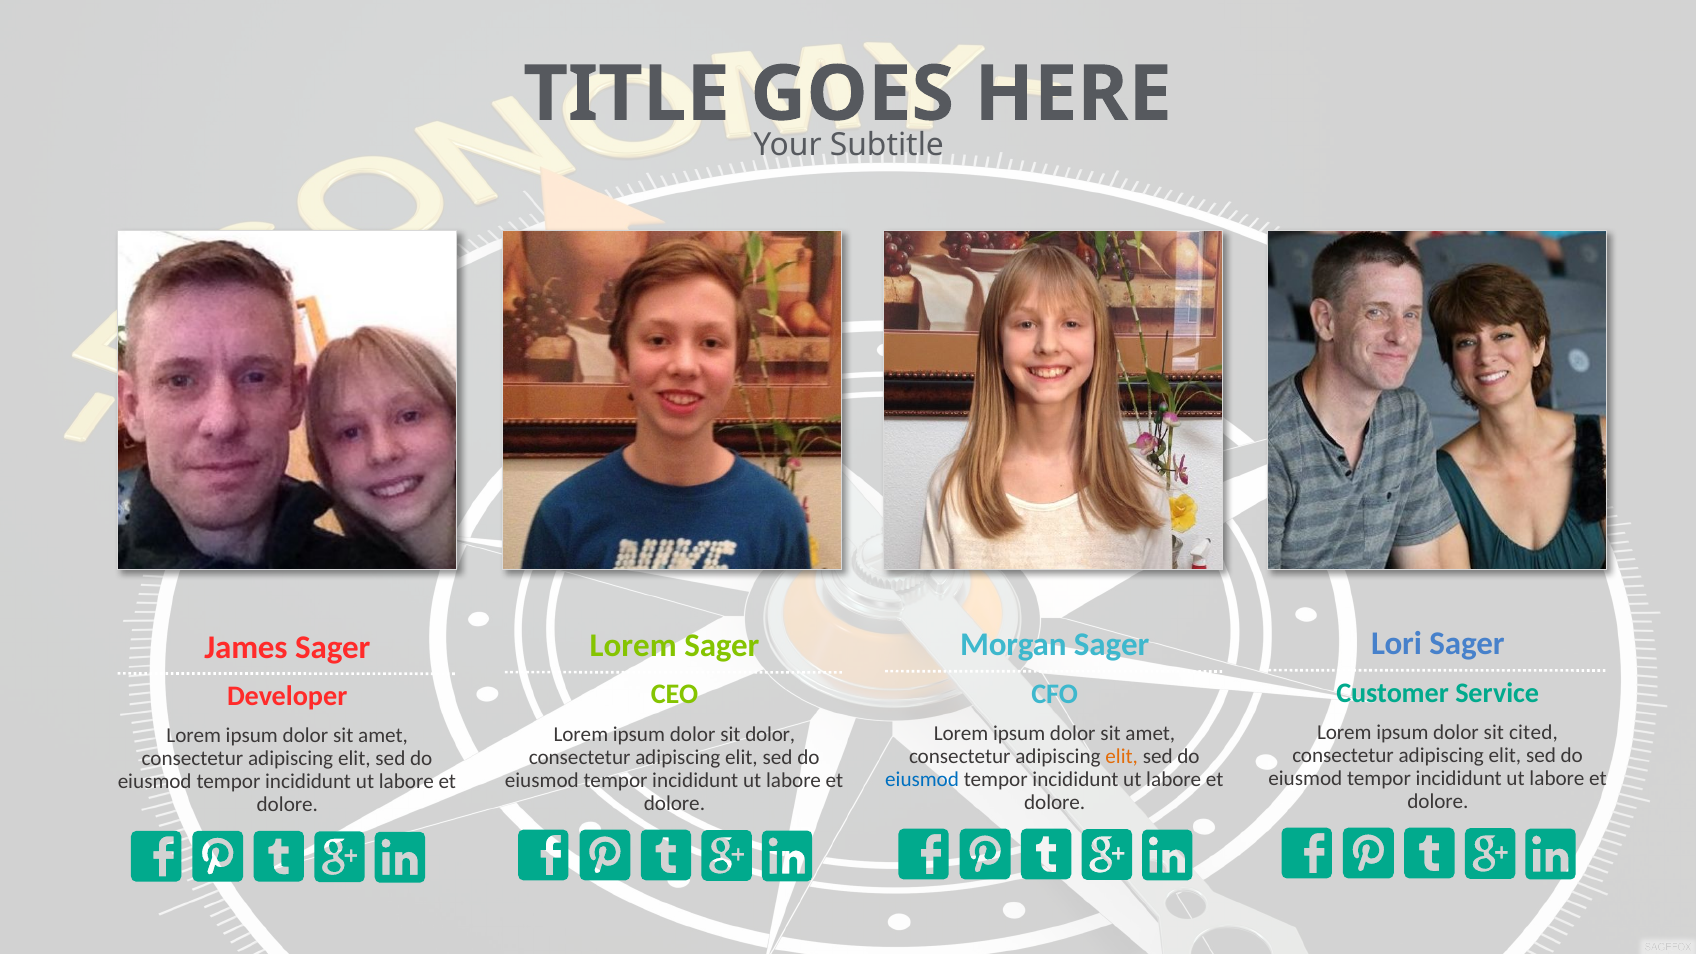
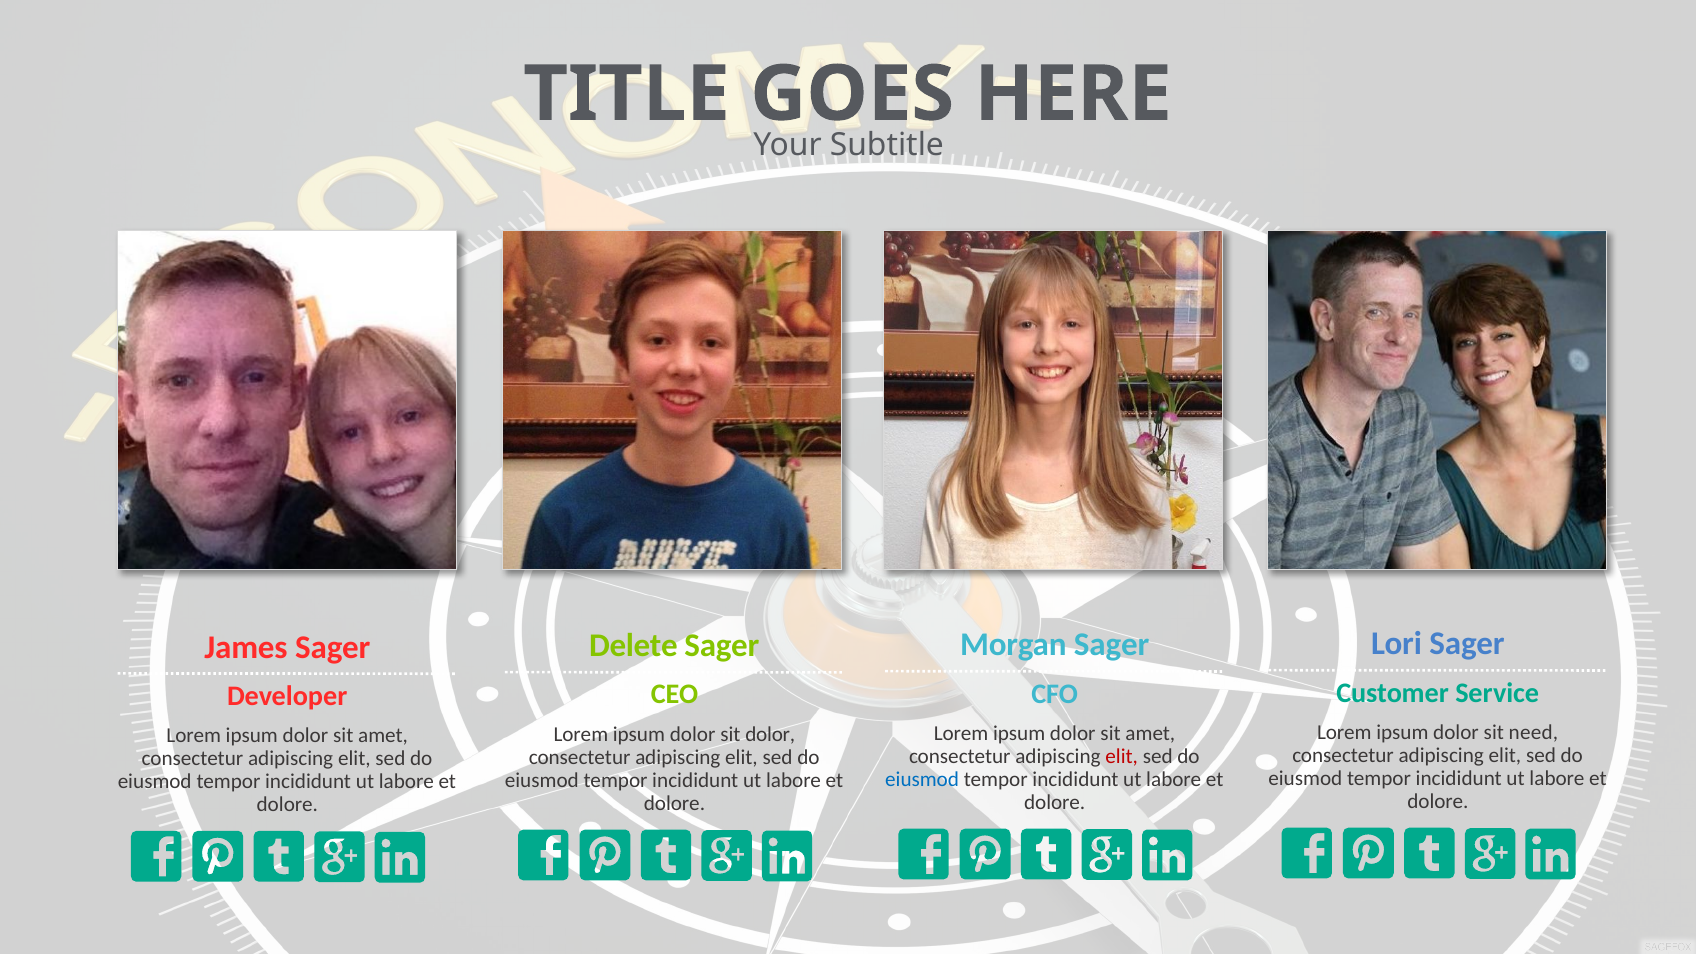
Lorem: Lorem -> Delete (633, 646)
cited: cited -> need (1533, 733)
elit colour: orange -> red (1122, 756)
